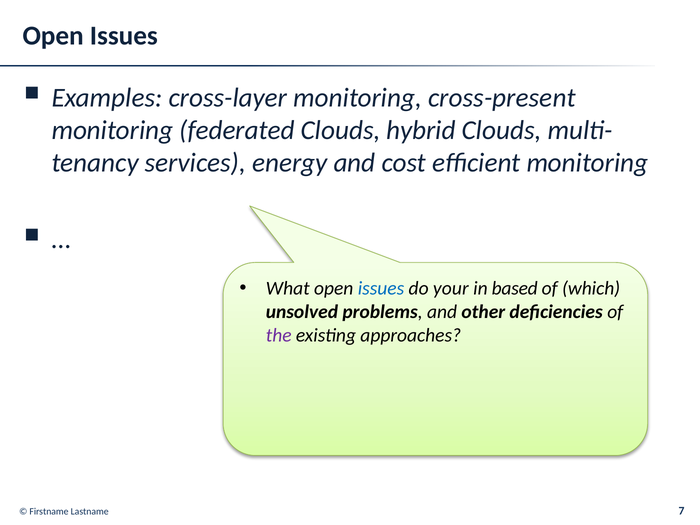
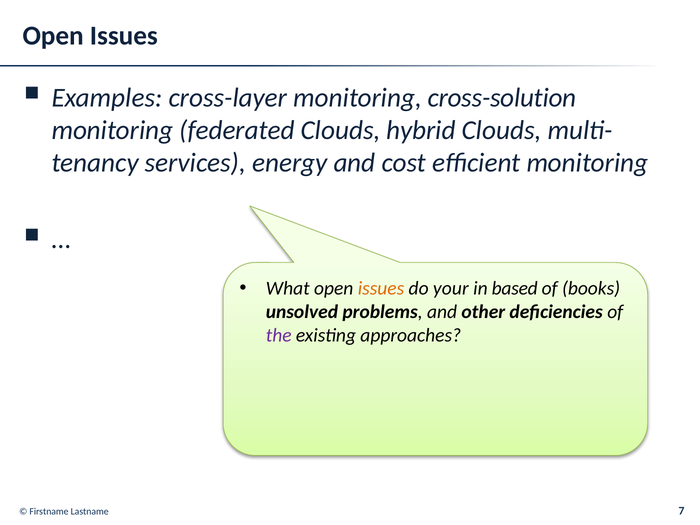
cross-present: cross-present -> cross-solution (502, 98)
issues colour: blue -> orange (381, 288)
which: which -> books (591, 288)
